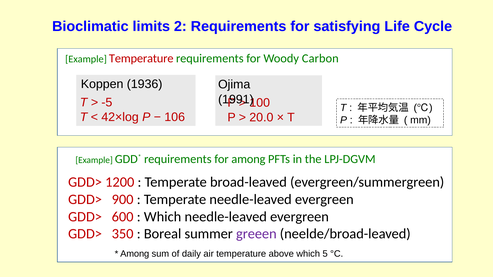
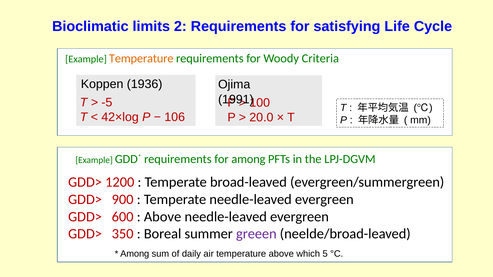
Temperature colour: red -> orange (141, 59)
Carbon: Carbon -> Criteria (320, 59)
Which: Which -> Above (163, 217)
